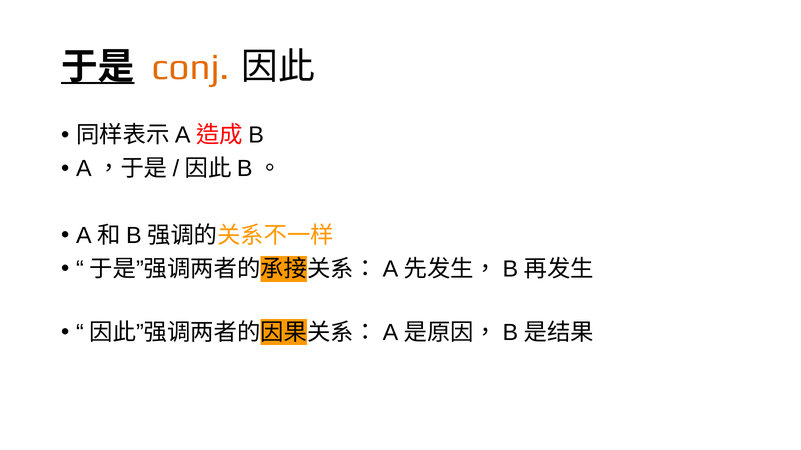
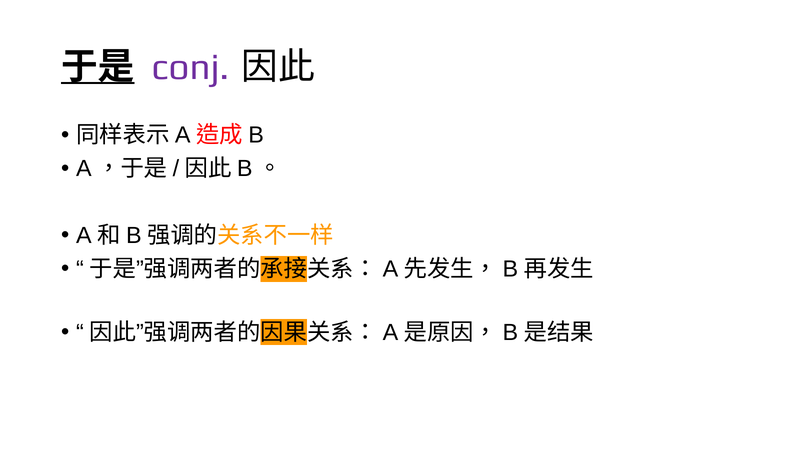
conj colour: orange -> purple (190, 67)
